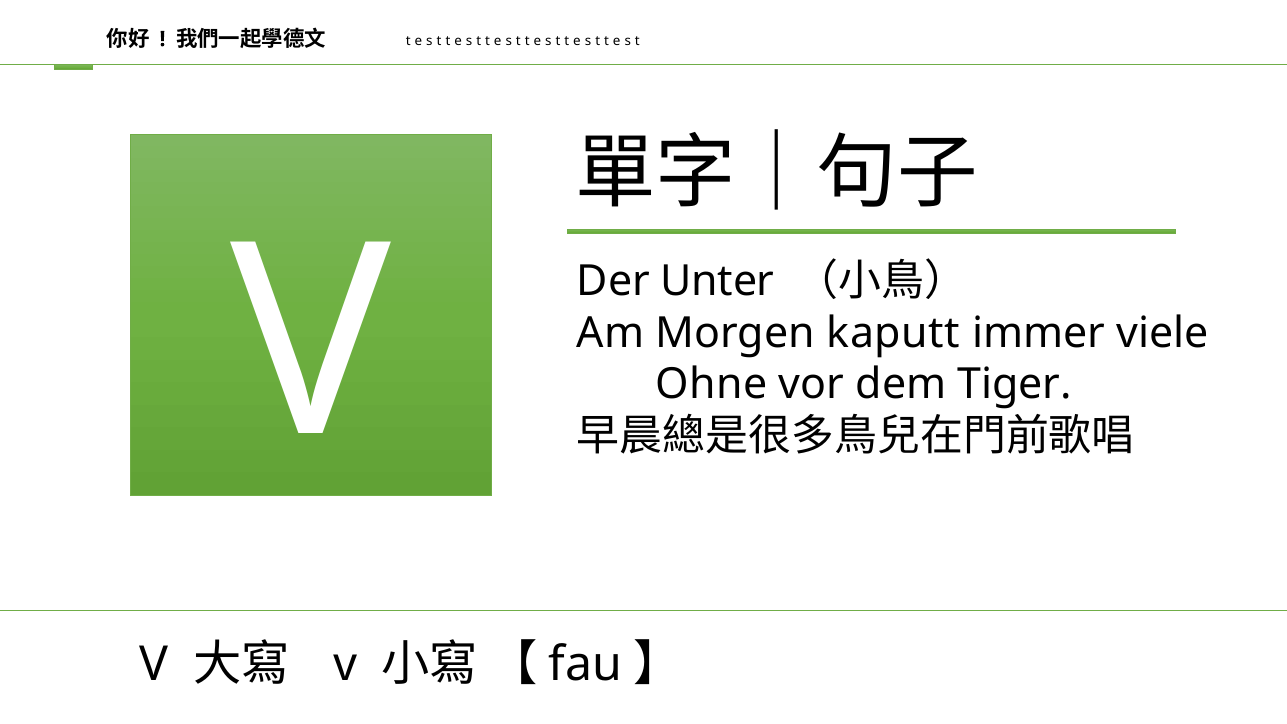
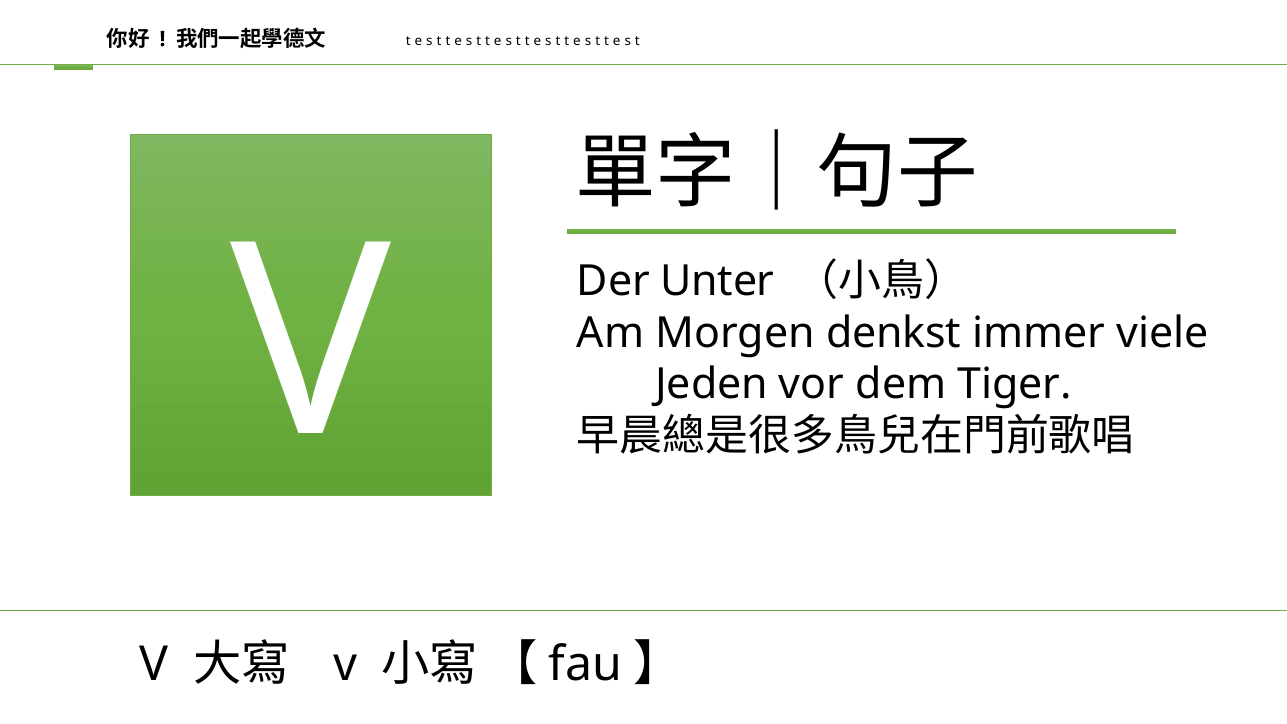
kaputt: kaputt -> denkst (894, 333)
Ohne: Ohne -> Jeden (712, 384)
